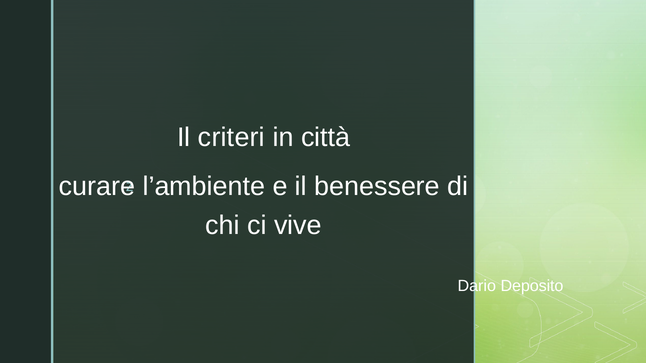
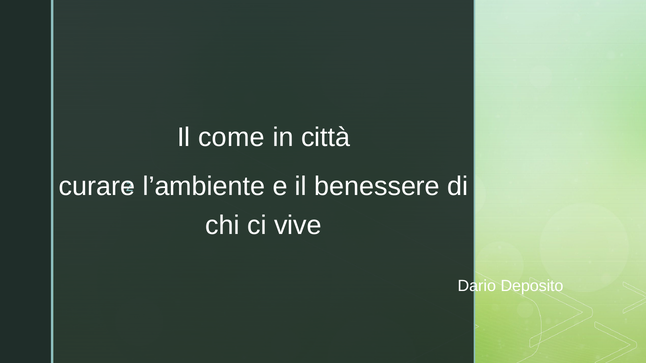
criteri: criteri -> come (231, 137)
